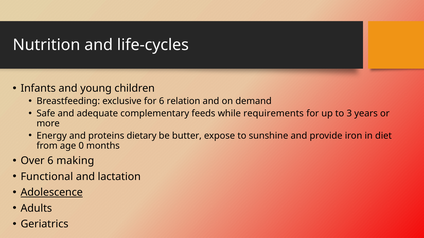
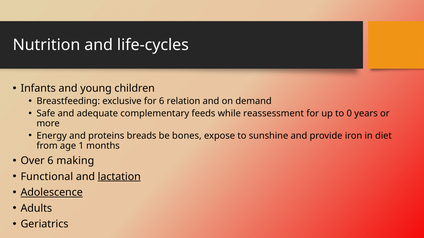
requirements: requirements -> reassessment (274, 114)
3: 3 -> 0 (349, 114)
dietary: dietary -> breads (142, 136)
butter: butter -> bones (187, 136)
0: 0 -> 1 (81, 146)
lactation underline: none -> present (119, 177)
